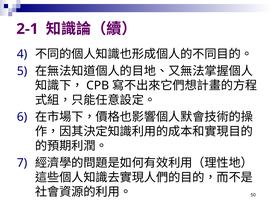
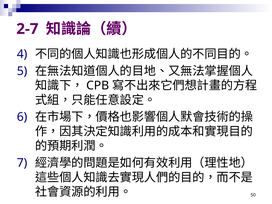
2-1: 2-1 -> 2-7 (27, 29)
